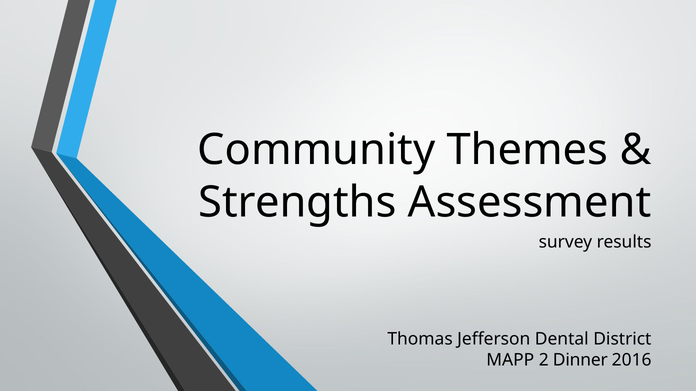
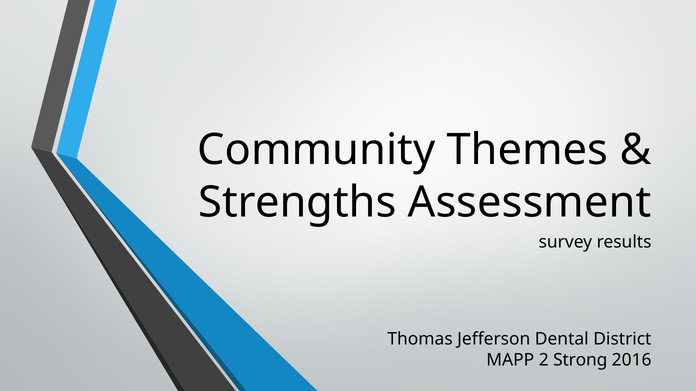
Dinner: Dinner -> Strong (580, 360)
